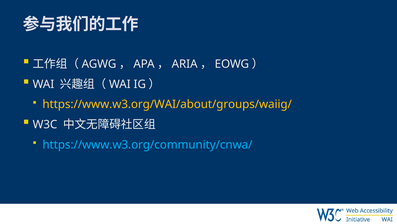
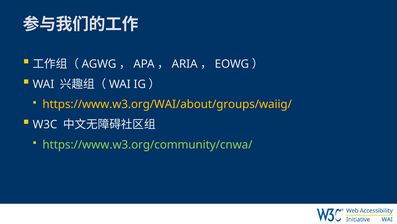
https://www.w3.org/community/cnwa/ colour: light blue -> light green (147, 144)
